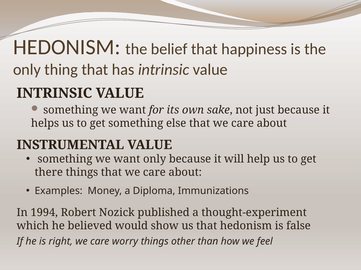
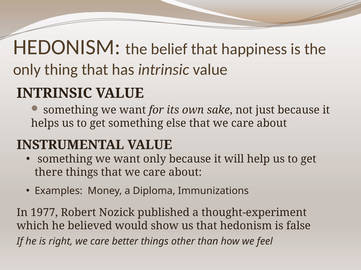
1994: 1994 -> 1977 (44, 213)
worry: worry -> better (125, 242)
